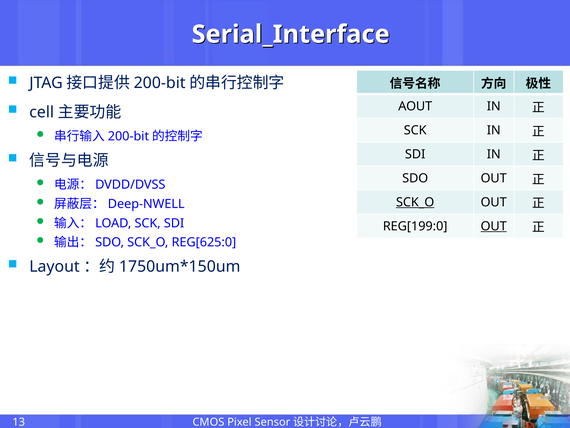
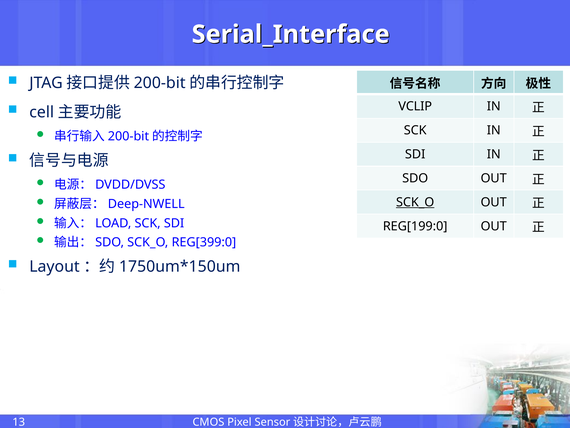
AOUT: AOUT -> VCLIP (415, 106)
OUT underline: present -> none (494, 226)
REG[625:0: REG[625:0 -> REG[399:0 (204, 242)
